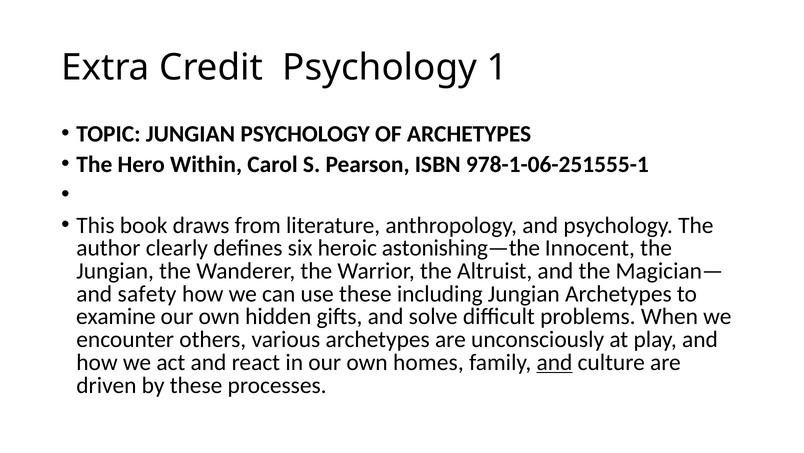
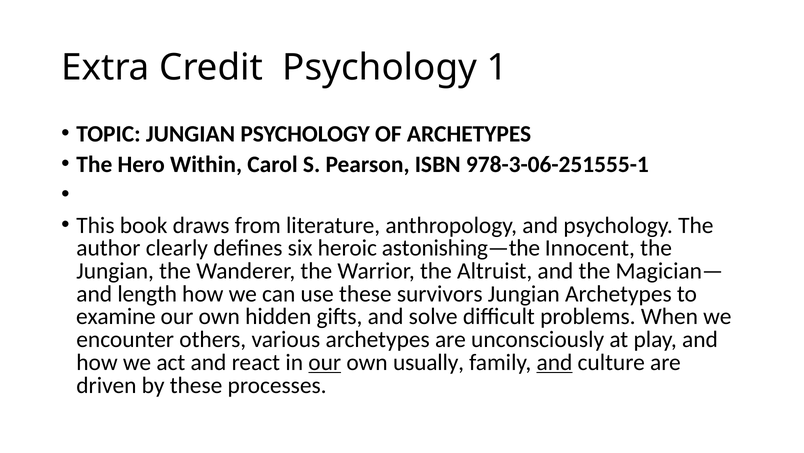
978-1-06-251555-1: 978-1-06-251555-1 -> 978-3-06-251555-1 (557, 164)
safety: safety -> length (147, 293)
including: including -> survivors (440, 293)
our underline: none -> present (325, 362)
homes: homes -> usually (429, 362)
